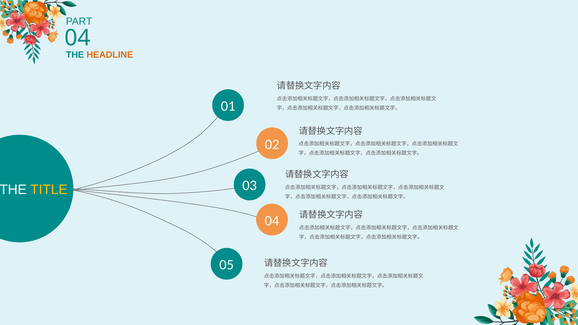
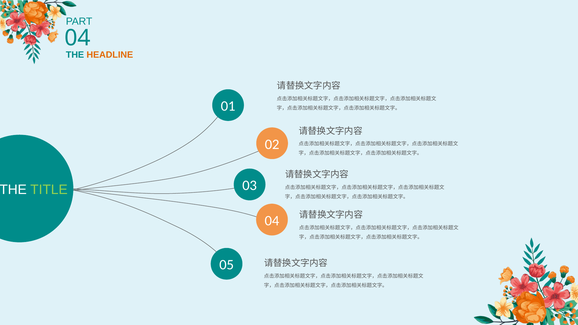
TITLE colour: yellow -> light green (49, 190)
